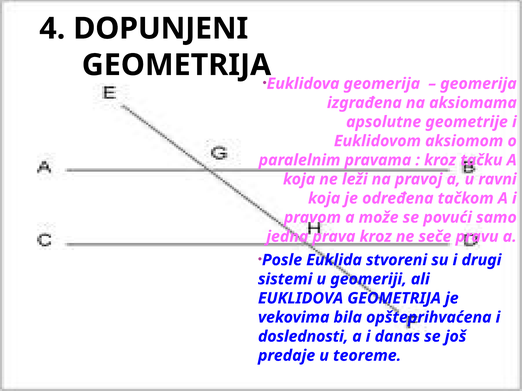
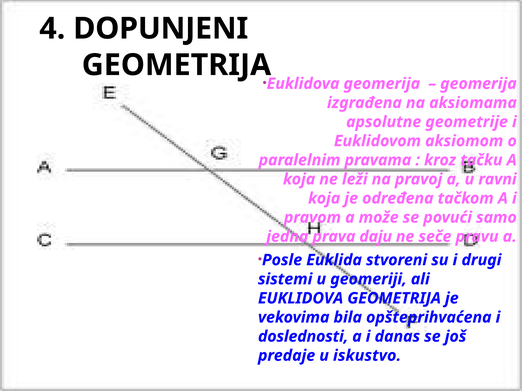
prava kroz: kroz -> daju (376, 237)
teoreme: teoreme -> iskustvo (367, 356)
